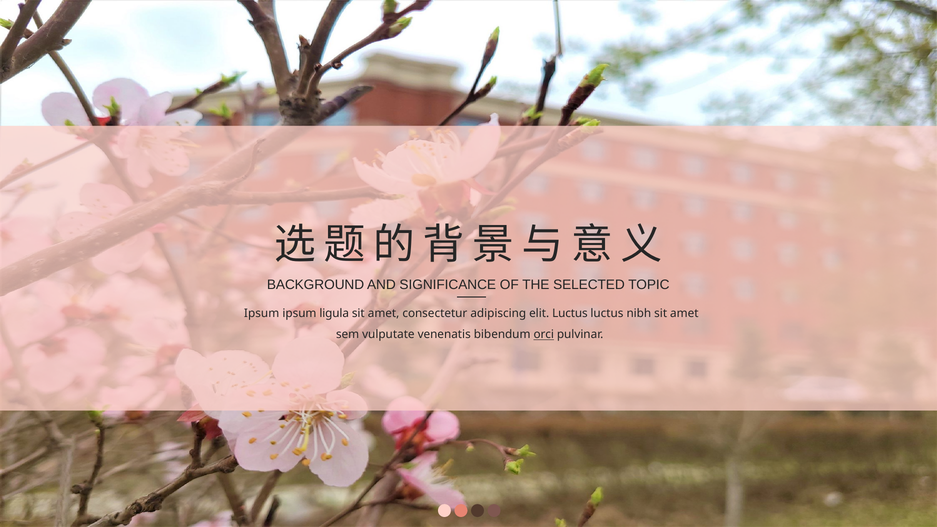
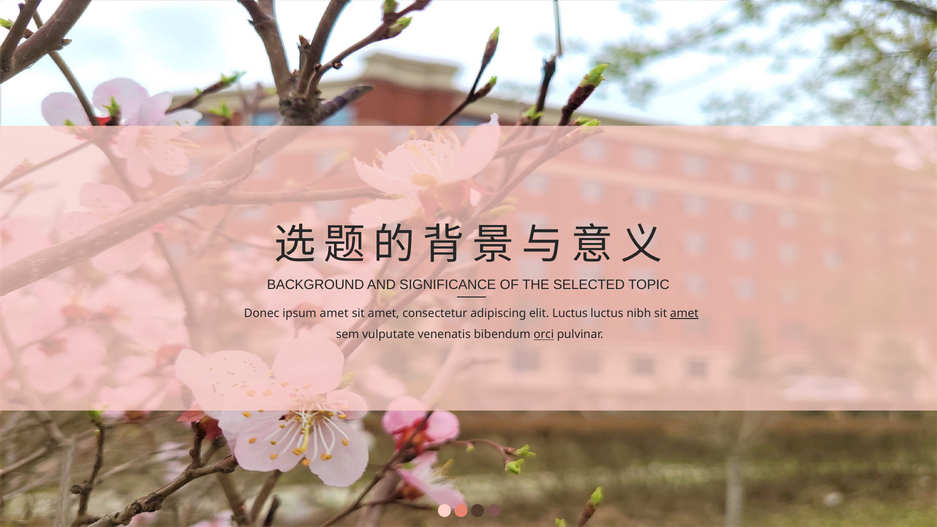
Ipsum: Ipsum -> Donec (262, 313)
ipsum ligula: ligula -> amet (334, 313)
amet underline: none -> present (684, 313)
